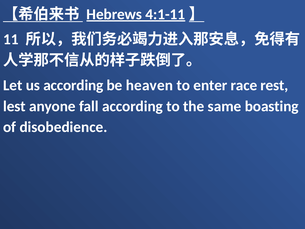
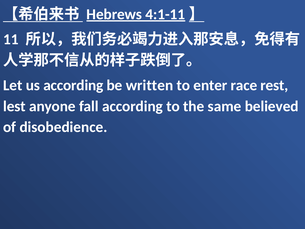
heaven: heaven -> written (149, 85)
boasting: boasting -> believed (272, 106)
